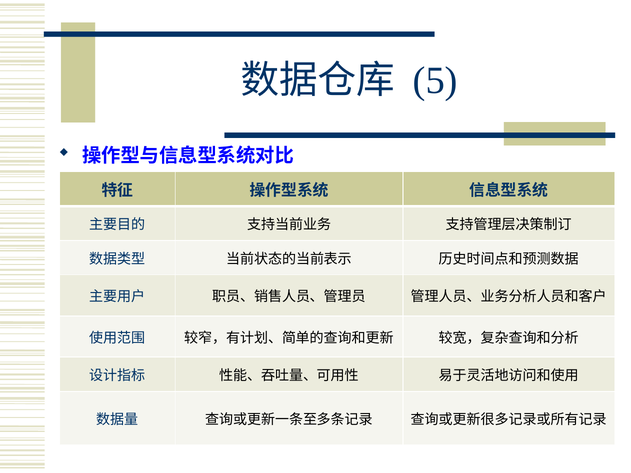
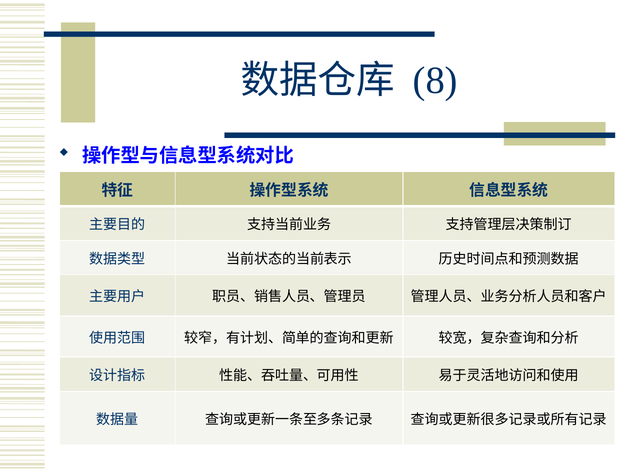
5: 5 -> 8 (435, 81)
